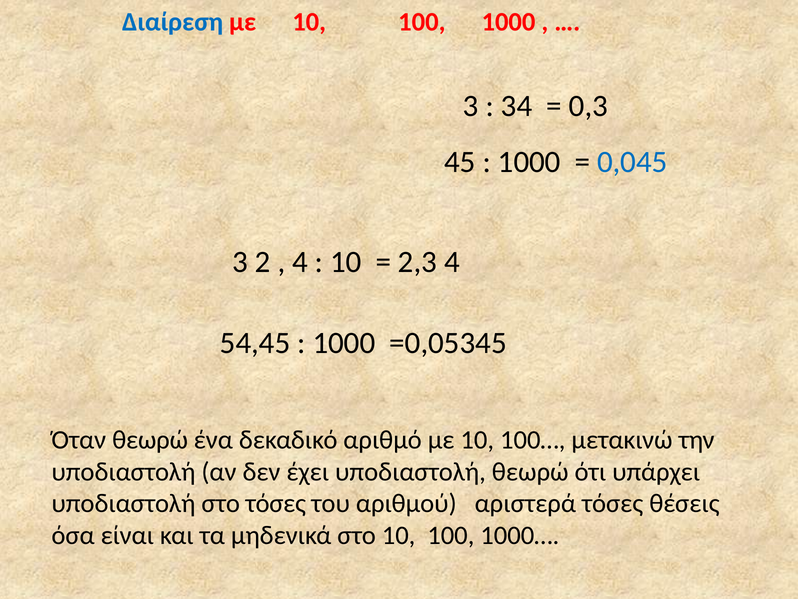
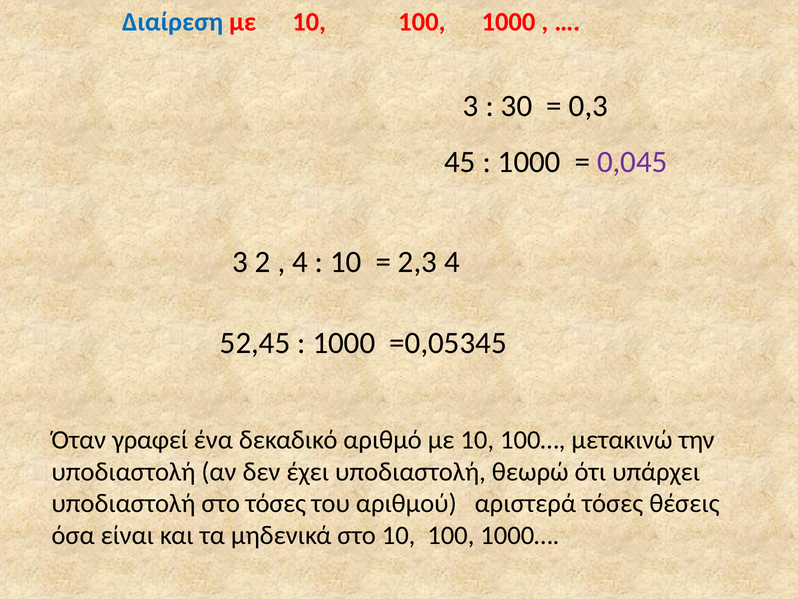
34: 34 -> 30 (517, 106)
0,045 colour: blue -> purple (632, 162)
54,45: 54,45 -> 52,45 (255, 343)
Όταν θεωρώ: θεωρώ -> γραφεί (150, 439)
